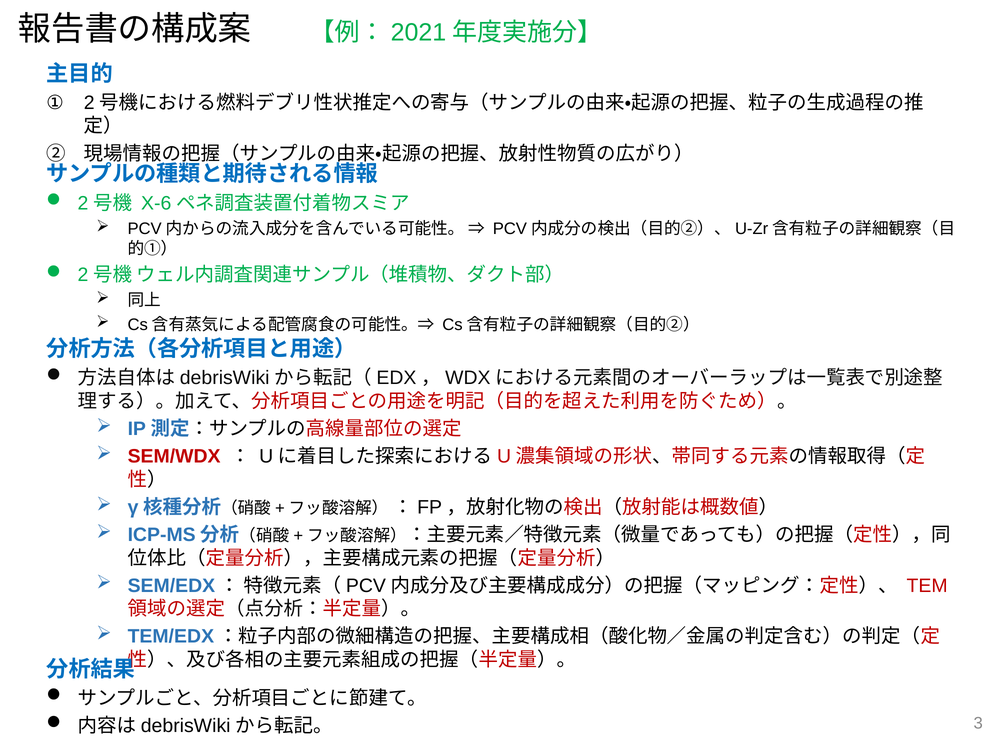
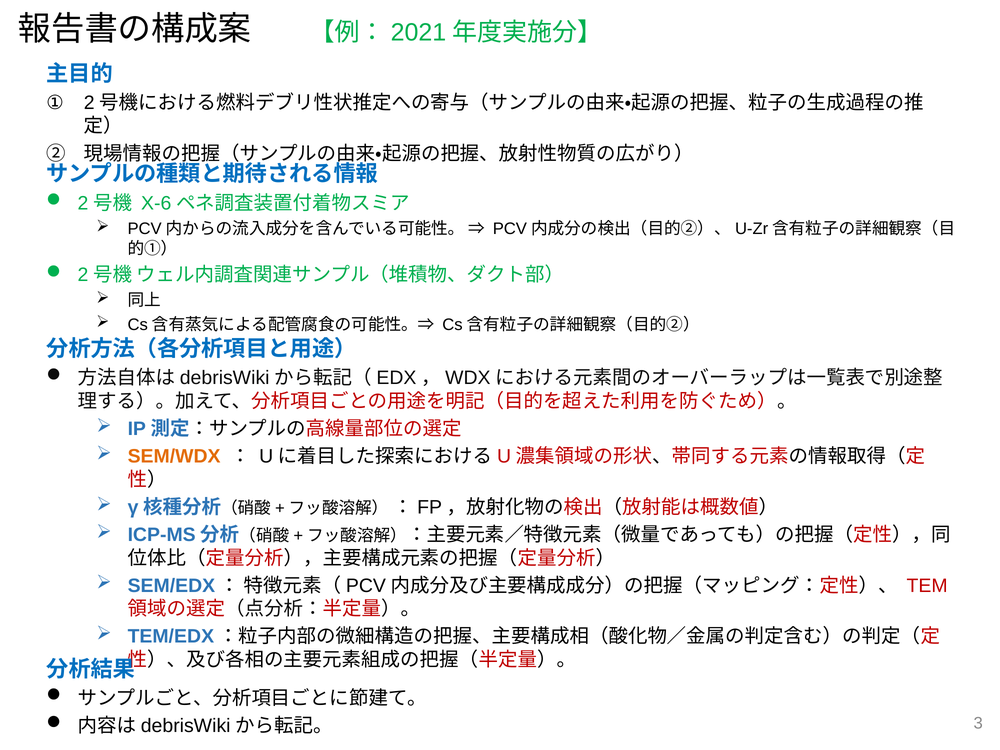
SEM/WDX colour: red -> orange (174, 456)
